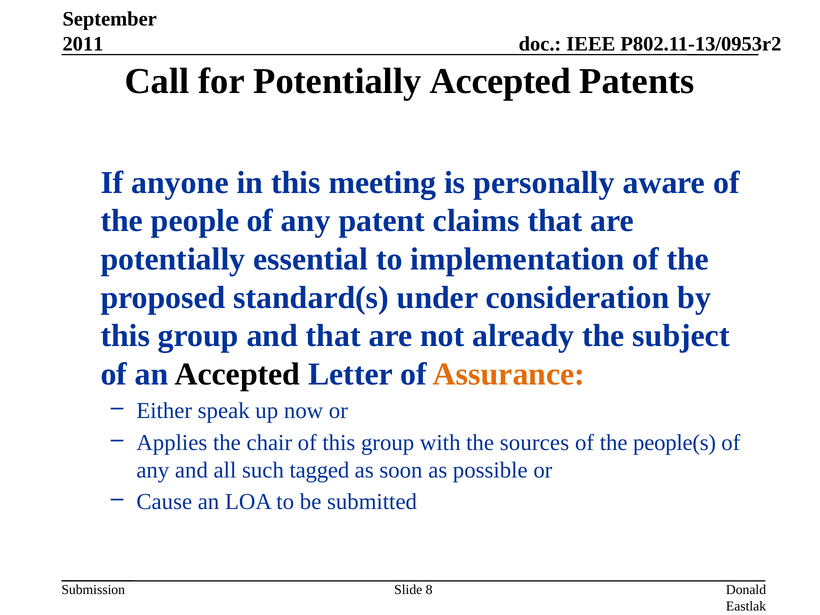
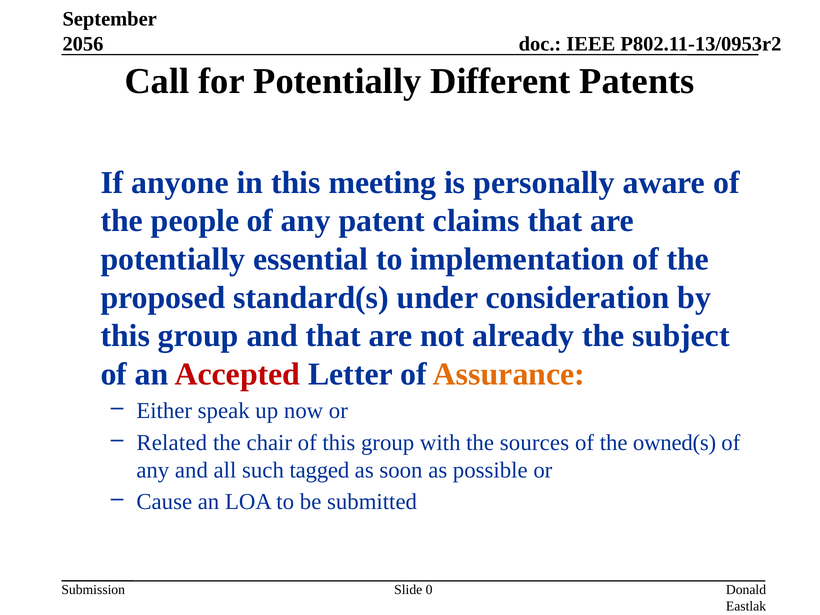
2011: 2011 -> 2056 (83, 44)
Potentially Accepted: Accepted -> Different (500, 81)
Accepted colour: black -> red (237, 374)
Applies: Applies -> Related (172, 443)
people(s: people(s -> owned(s (675, 443)
8: 8 -> 0 (429, 590)
